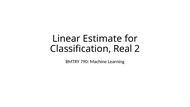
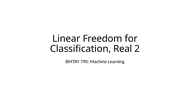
Estimate: Estimate -> Freedom (102, 39)
